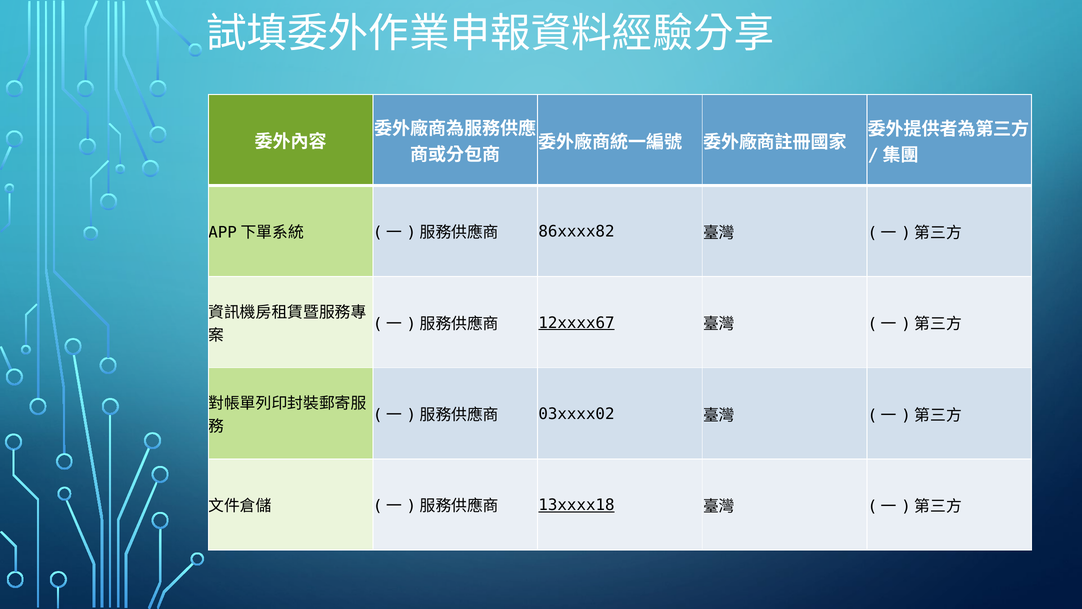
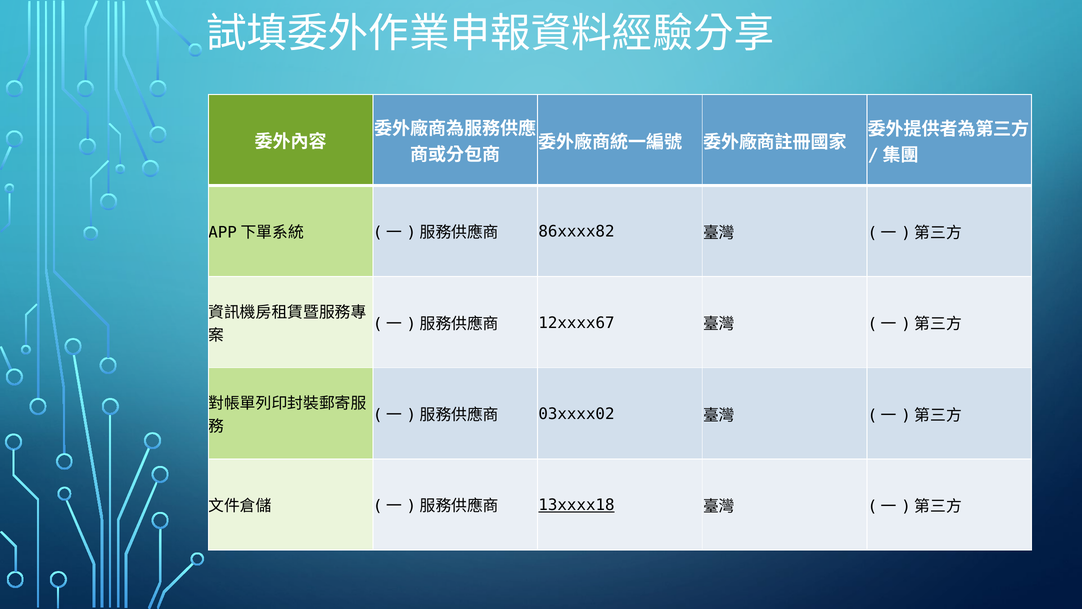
12xxxx67 underline: present -> none (577, 323)
